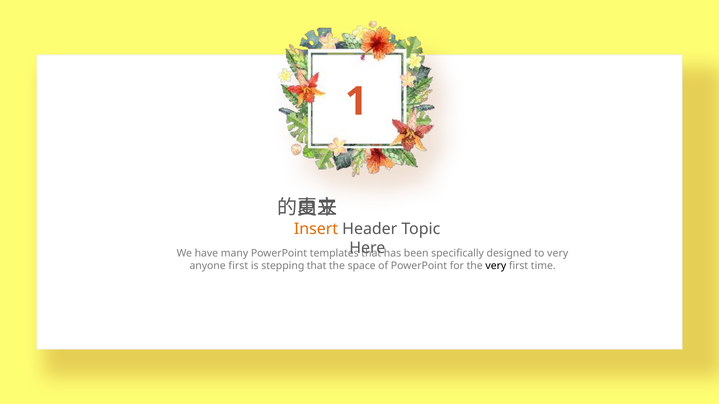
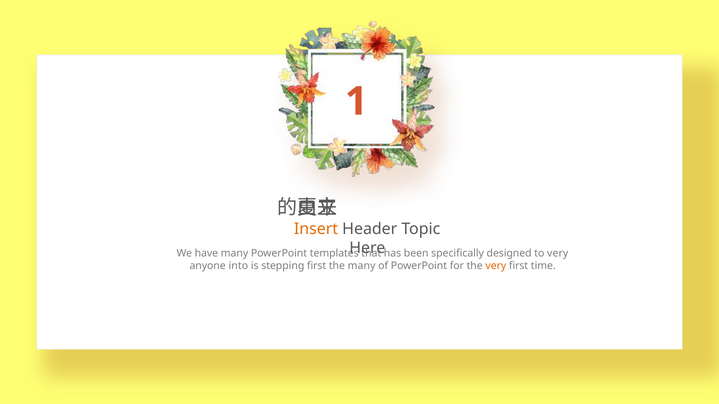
anyone first: first -> into (238, 266)
stepping that: that -> first (317, 266)
the space: space -> many (362, 266)
very colour: black -> orange (496, 266)
